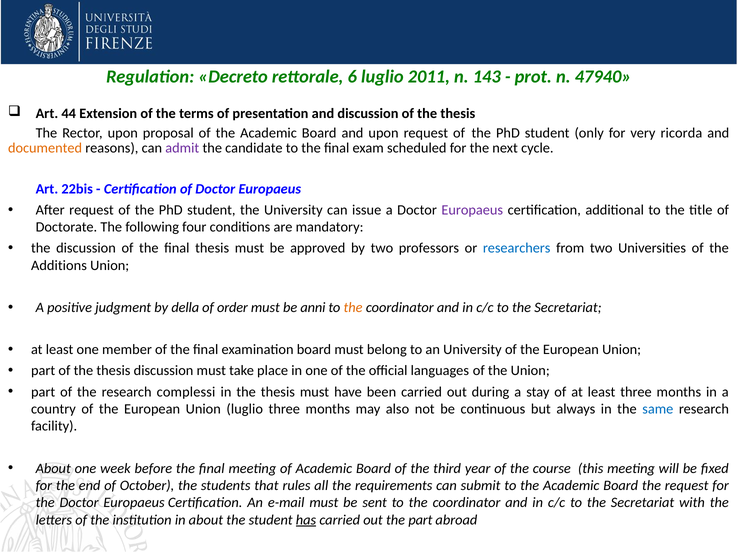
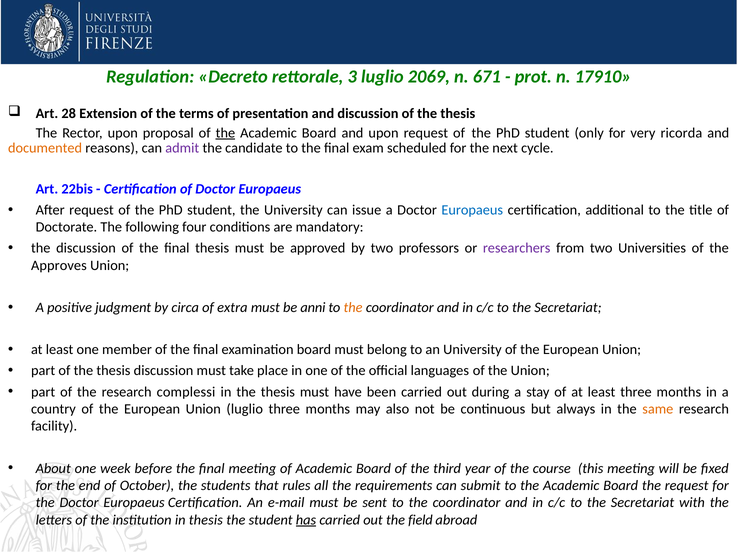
6: 6 -> 3 (352, 77)
2011: 2011 -> 2069 (429, 77)
143: 143 -> 671 (487, 77)
47940: 47940 -> 17910 (603, 77)
44: 44 -> 28 (69, 114)
the underline: none -> present (225, 133)
Europaeus colour: purple -> blue (472, 210)
researchers colour: blue -> purple (517, 249)
Additions: Additions -> Approves (59, 266)
della: della -> circa (185, 308)
order: order -> extra (232, 308)
same colour: blue -> orange (658, 410)
in about: about -> thesis (206, 521)
the part: part -> field (420, 521)
